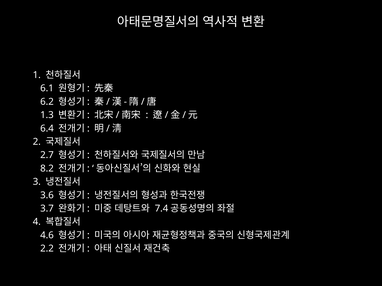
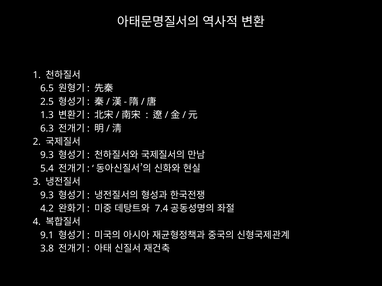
6.1: 6.1 -> 6.5 (47, 88)
6.2: 6.2 -> 2.5 (47, 102)
6.4: 6.4 -> 6.3 (47, 129)
2.7: 2.7 -> 9.3 (47, 155)
8.2: 8.2 -> 5.4 (47, 169)
3.6: 3.6 -> 9.3 (47, 195)
3.7: 3.7 -> 4.2 (47, 209)
4.6: 4.6 -> 9.1 (47, 236)
2.2: 2.2 -> 3.8 (47, 249)
